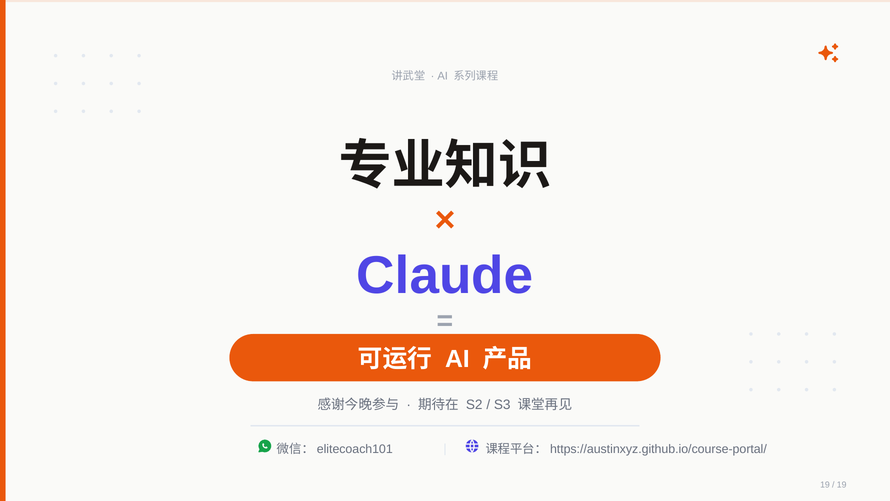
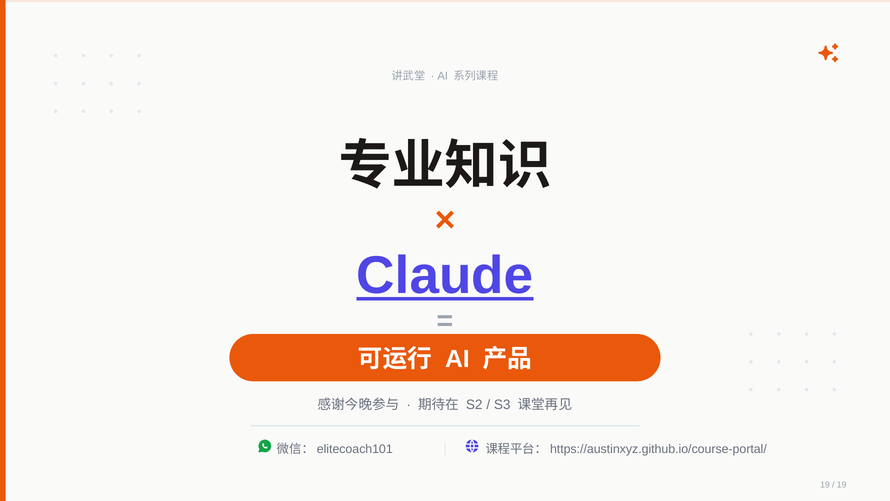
Claude underline: none -> present (445, 276)
